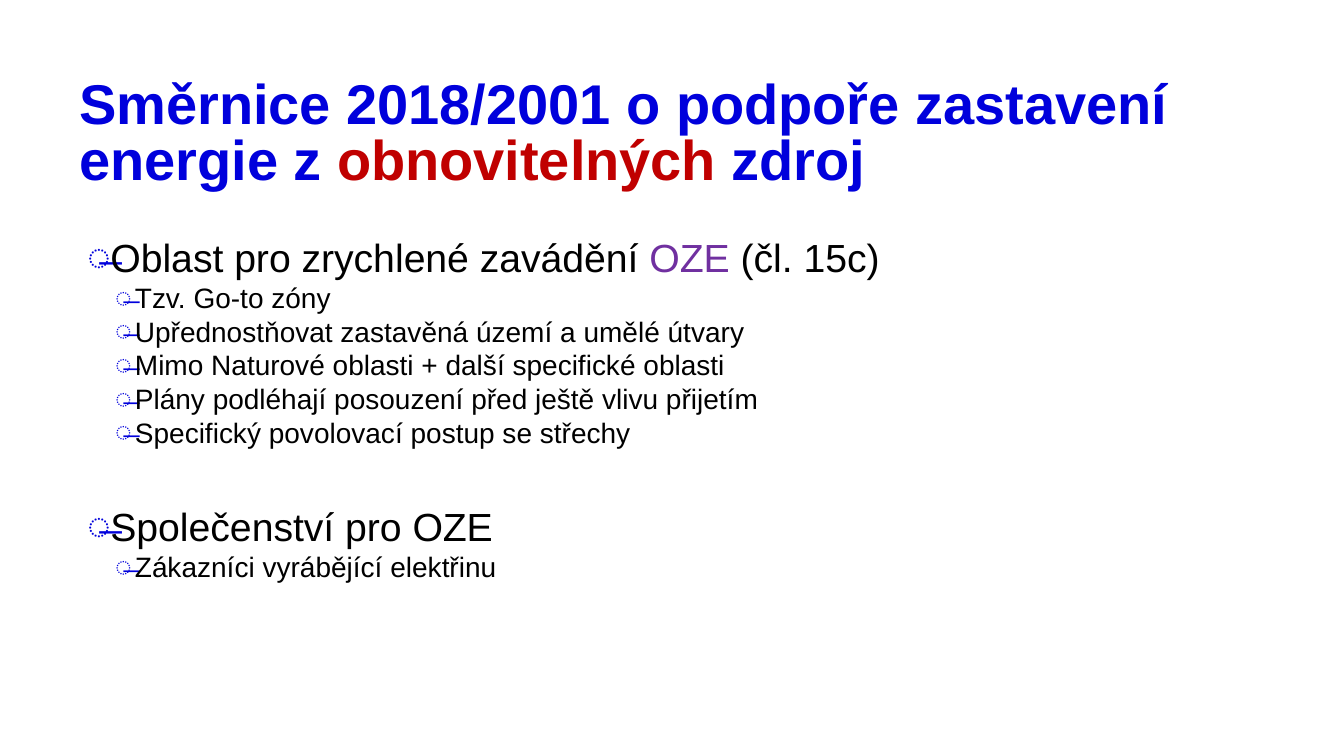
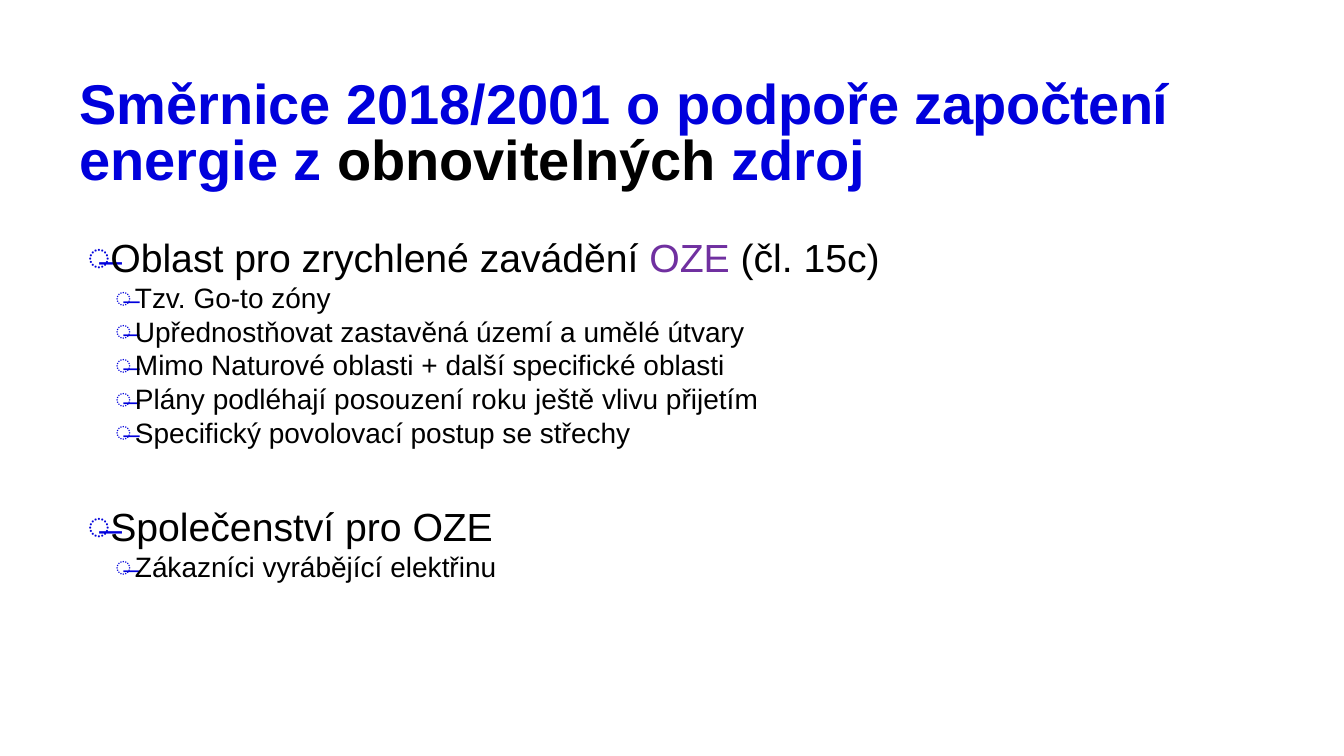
zastavení: zastavení -> započtení (1042, 106)
obnovitelných colour: red -> black (527, 162)
před: před -> roku (499, 400)
